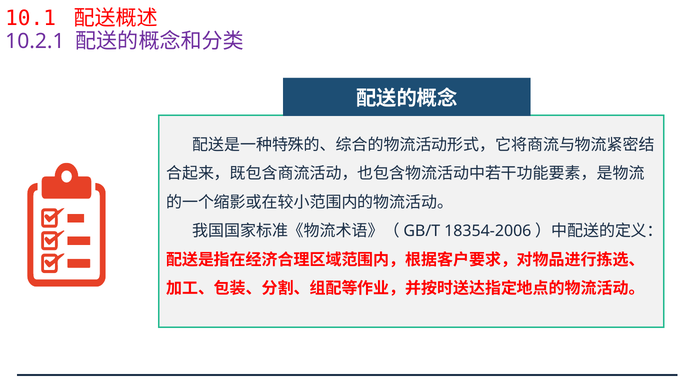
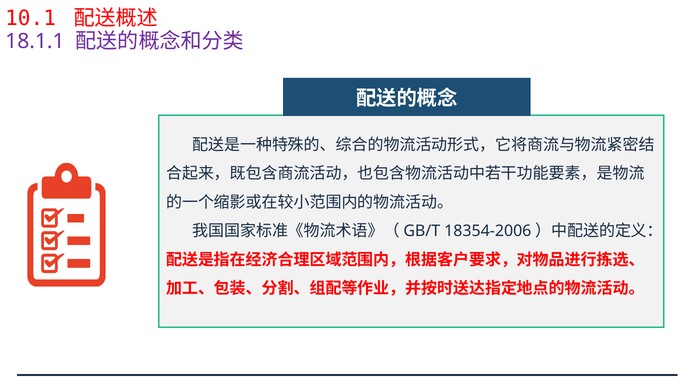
10.2.1: 10.2.1 -> 18.1.1 (35, 41)
